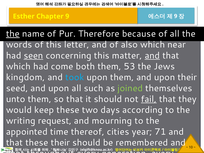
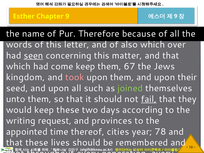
the underline: present -> none (13, 34)
near: near -> over (177, 45)
and underline: present -> none (152, 56)
come both: both -> keep (85, 66)
53: 53 -> 67 (130, 66)
took colour: light blue -> pink (75, 77)
mourning: mourning -> provinces (112, 121)
71: 71 -> 78 (160, 132)
these their: their -> lives (60, 143)
